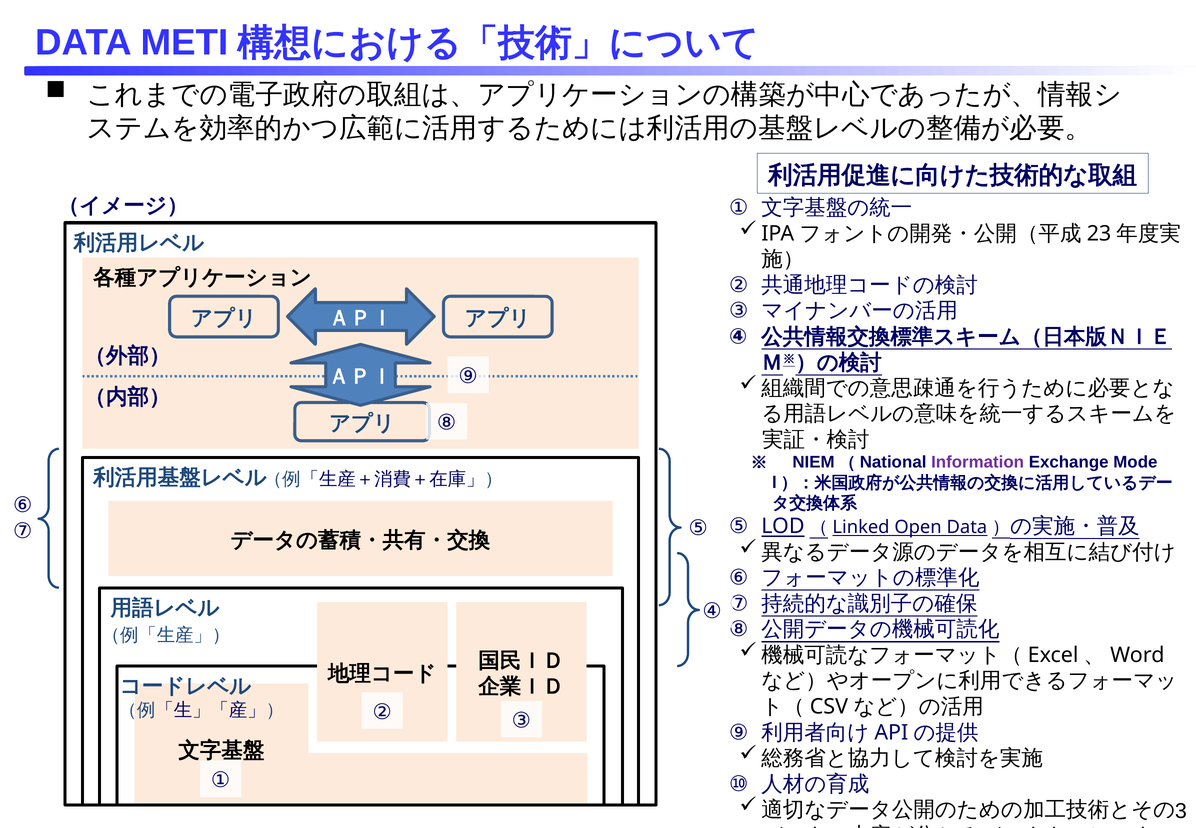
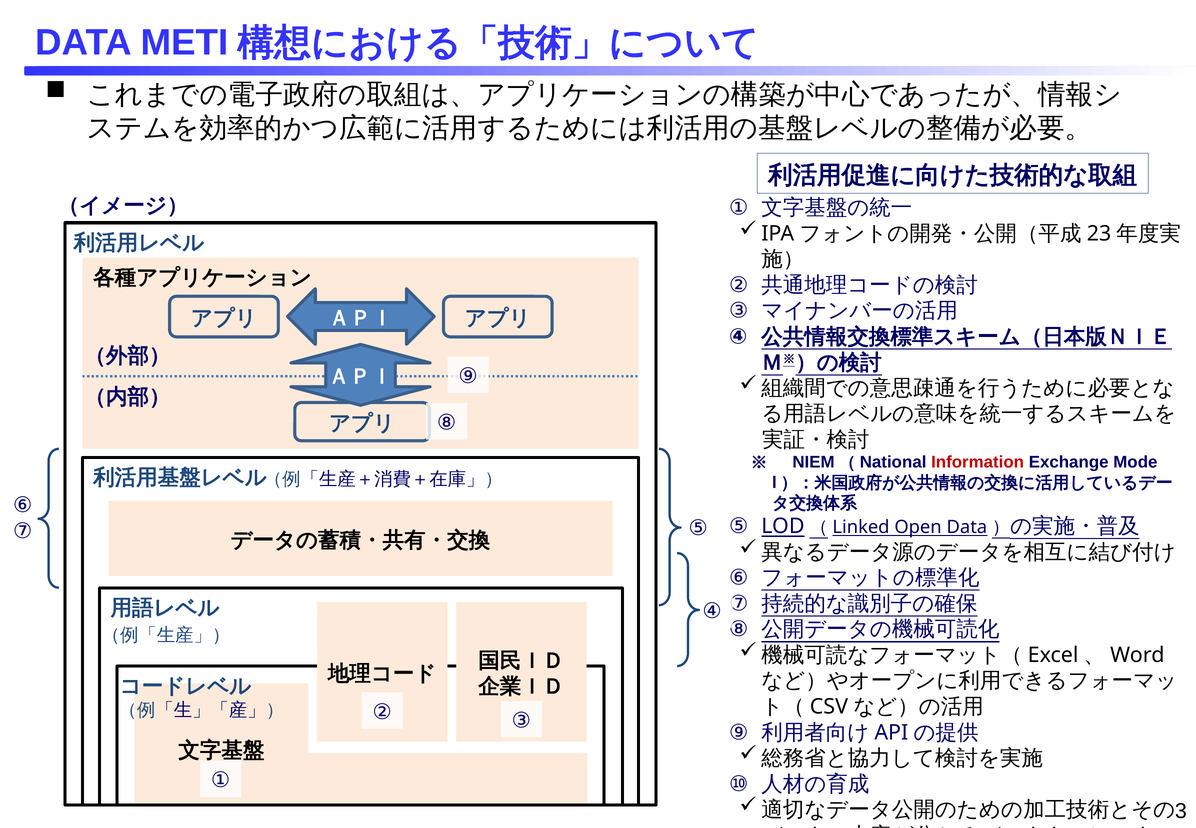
Information colour: purple -> red (978, 462)
